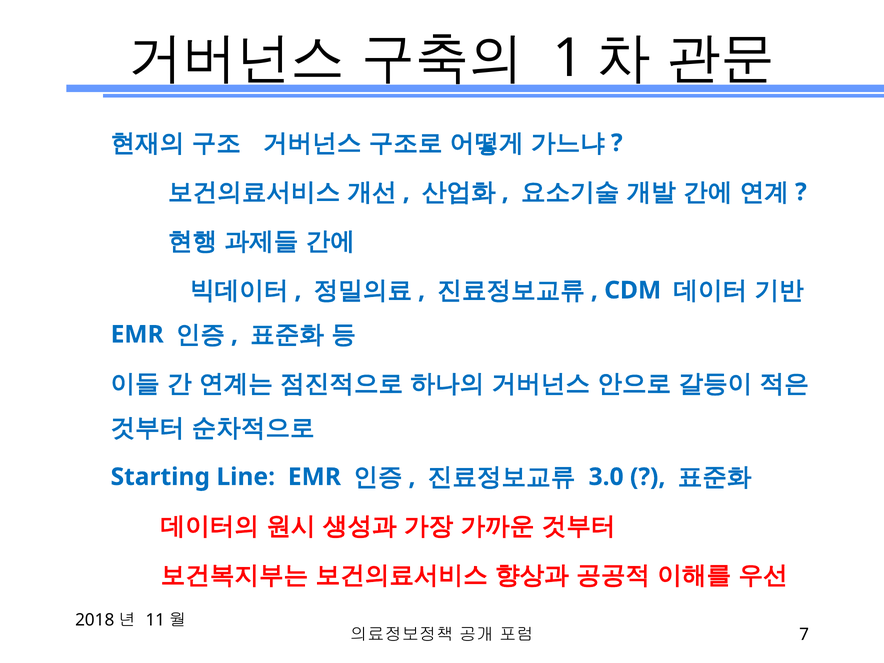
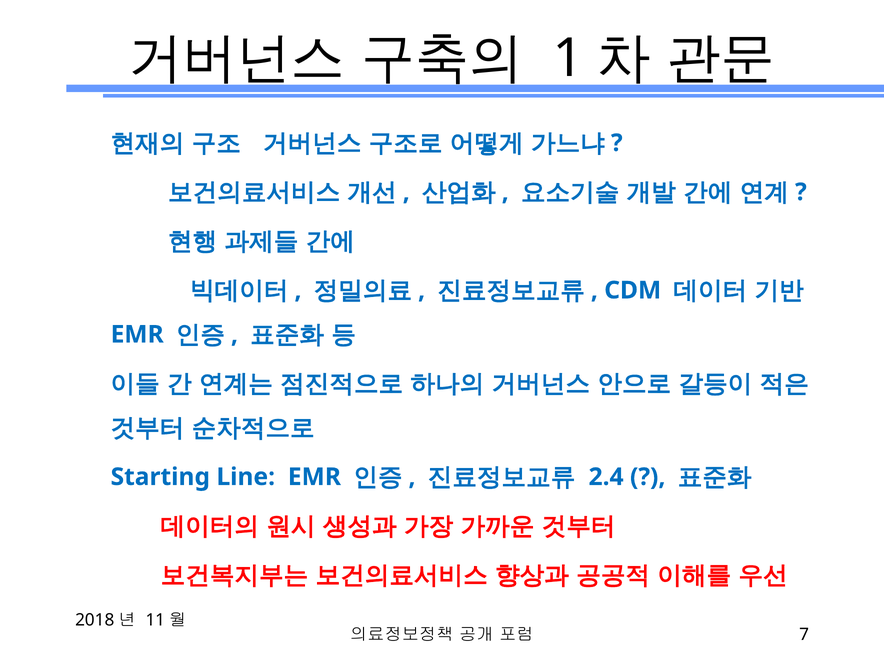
3.0: 3.0 -> 2.4 (606, 477)
